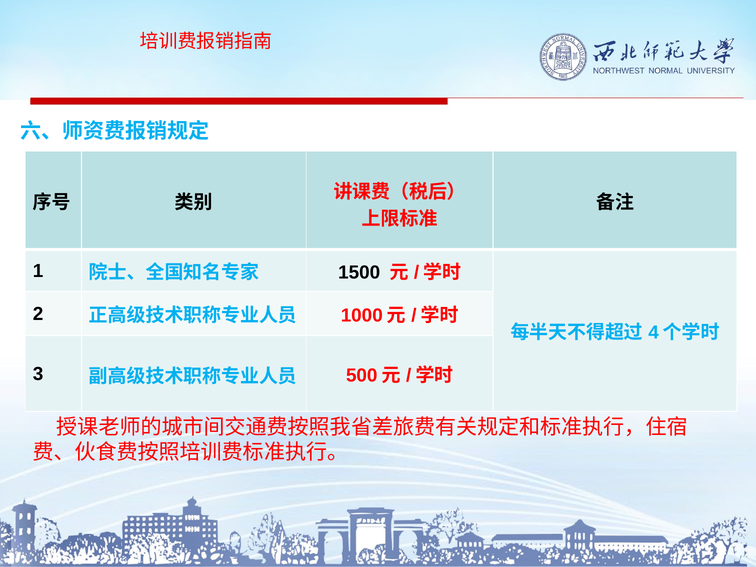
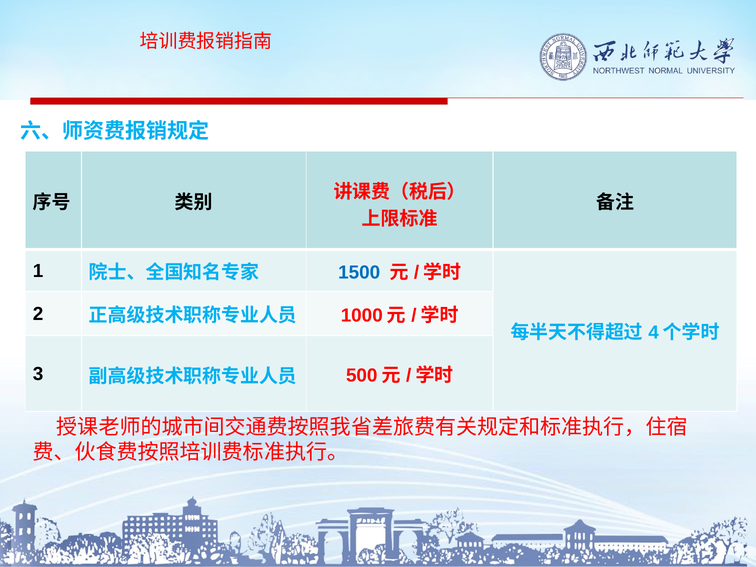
1500 colour: black -> blue (359, 273)
